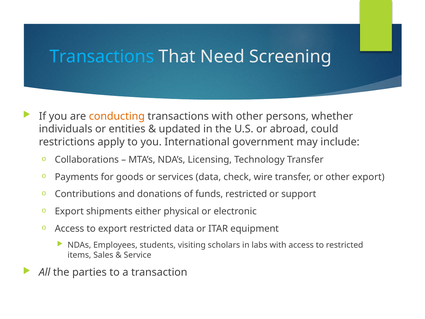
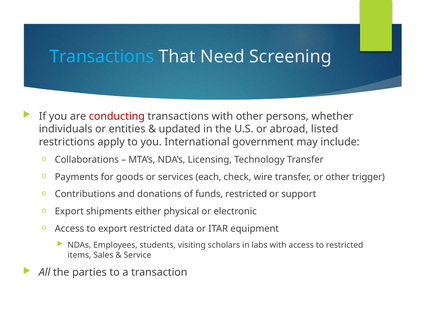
conducting colour: orange -> red (117, 116)
could: could -> listed (325, 129)
services data: data -> each (208, 177)
other export: export -> trigger (368, 177)
